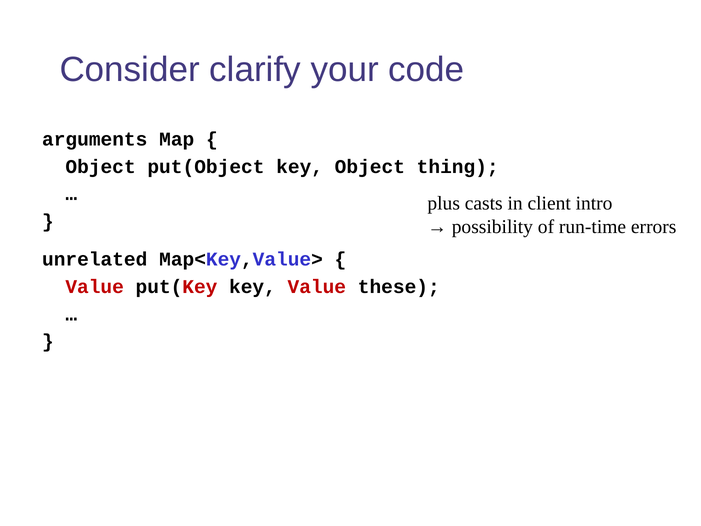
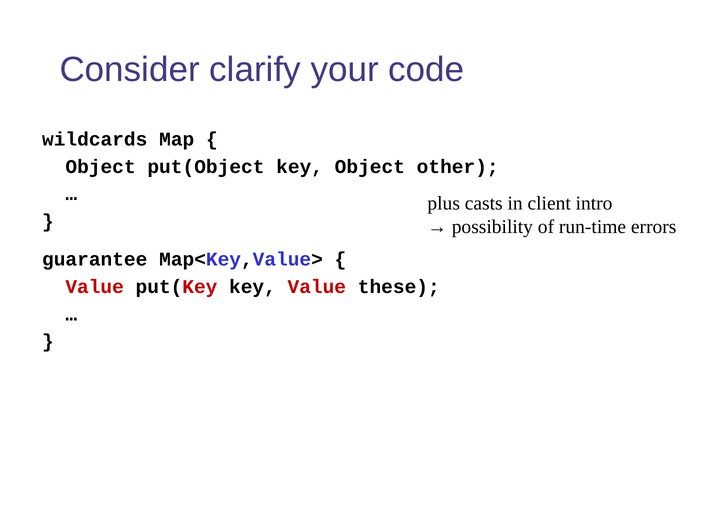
arguments: arguments -> wildcards (95, 139)
thing: thing -> other (458, 167)
unrelated: unrelated -> guarantee (95, 259)
